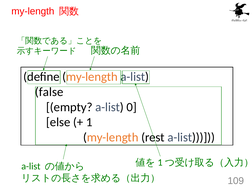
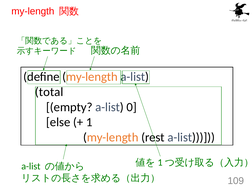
false: false -> total (49, 92)
